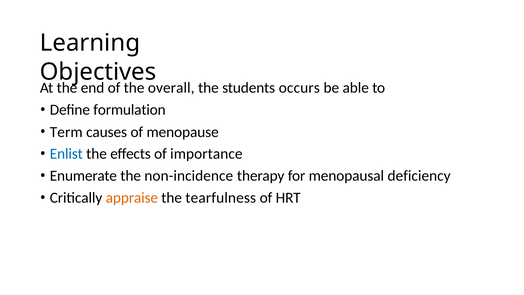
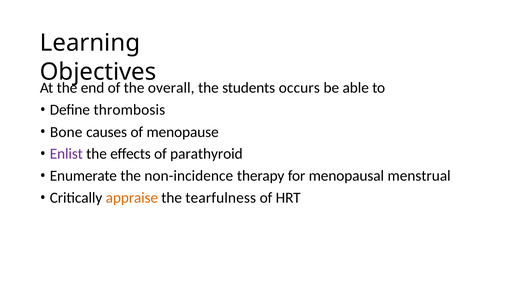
formulation: formulation -> thrombosis (129, 110)
Term: Term -> Bone (66, 132)
Enlist colour: blue -> purple (66, 154)
importance: importance -> parathyroid (206, 154)
deficiency: deficiency -> menstrual (419, 176)
